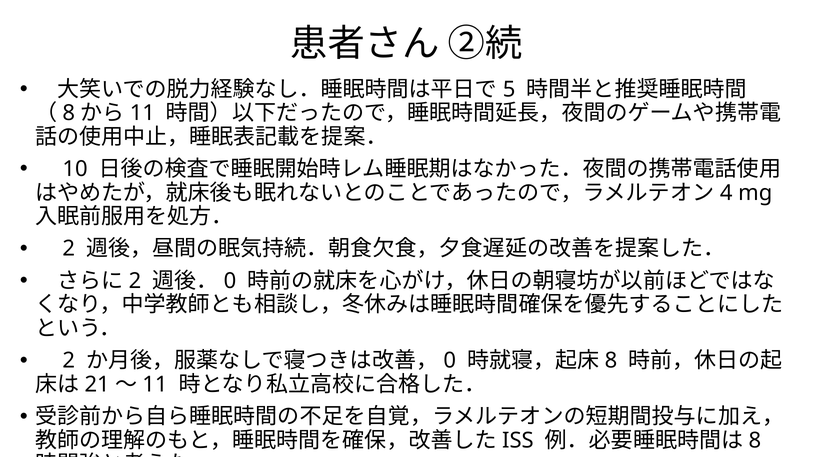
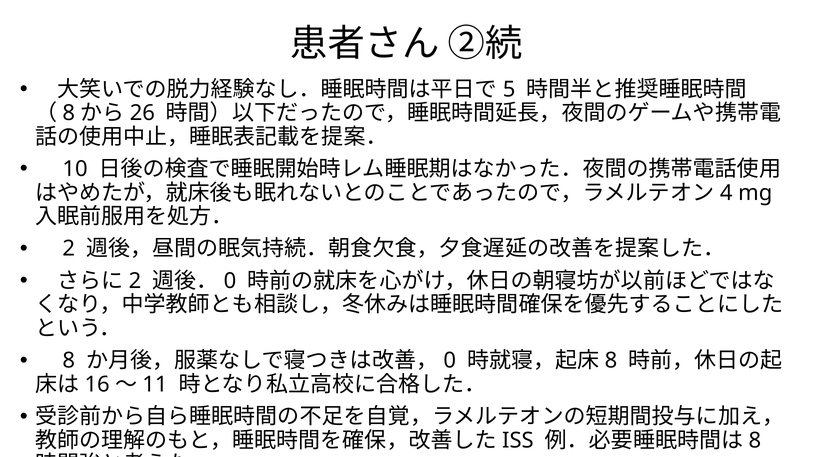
11: 11 -> 26 (142, 113)
2: 2 -> 8 (69, 361)
21: 21 -> 16 (97, 385)
